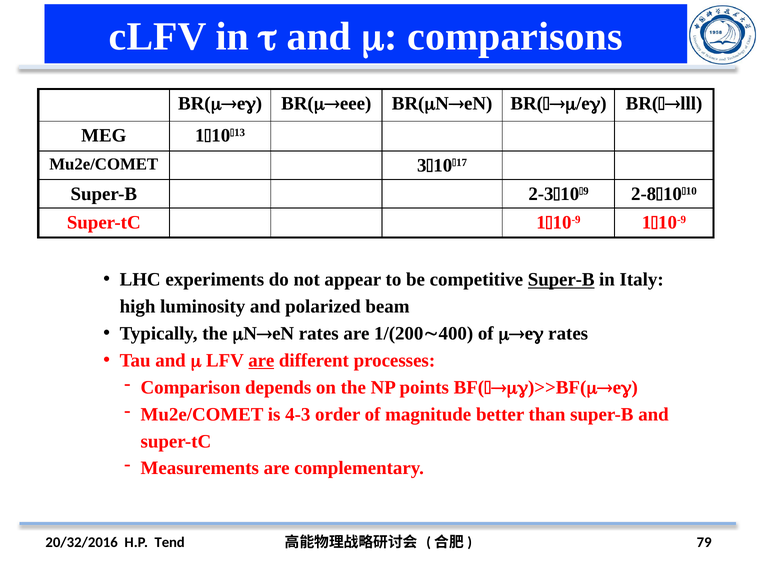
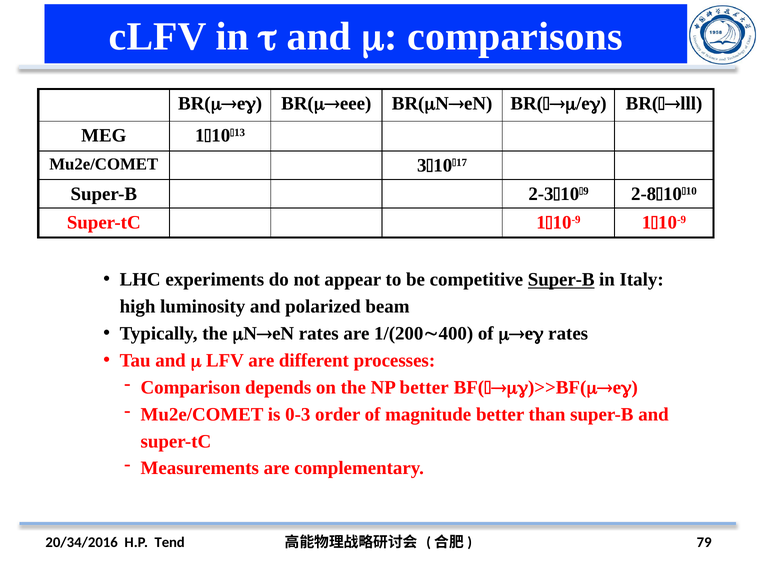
are underline: present -> none (261, 360)
NP points: points -> better (424, 387)
4-3: 4-3 -> 0-3 (298, 414)
20/32/2016: 20/32/2016 -> 20/34/2016 (82, 542)
